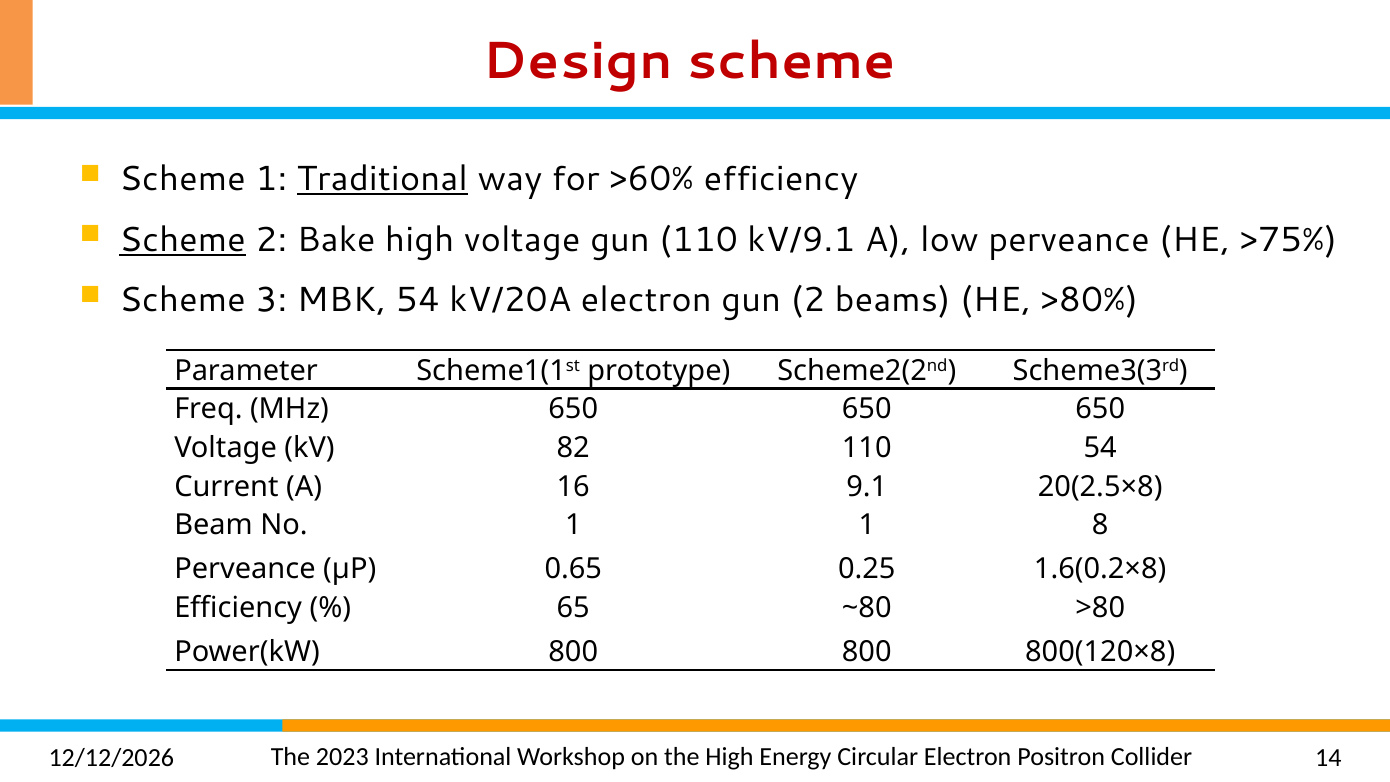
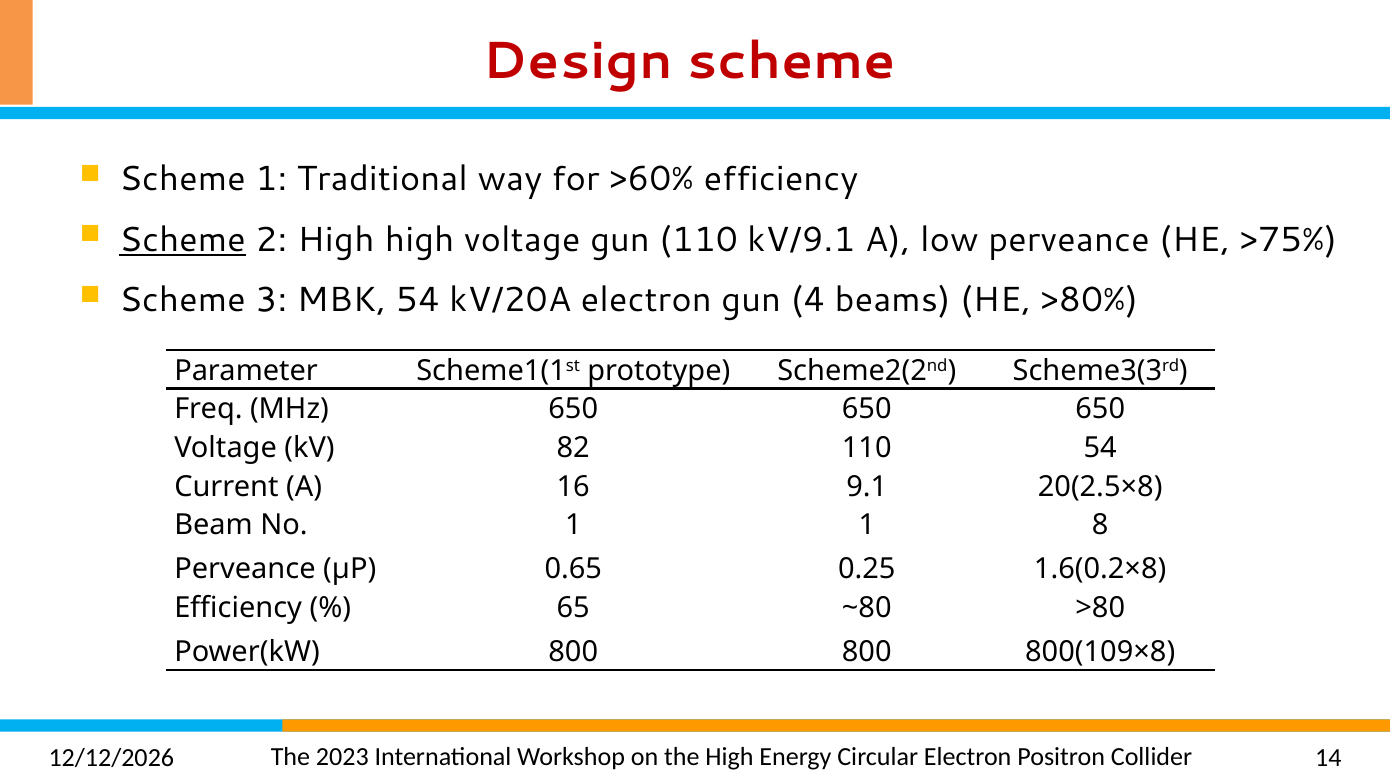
Traditional underline: present -> none (382, 179)
2 Bake: Bake -> High (336, 240)
gun 2: 2 -> 4 (808, 300)
800(120×8: 800(120×8 -> 800(109×8 (1100, 652)
